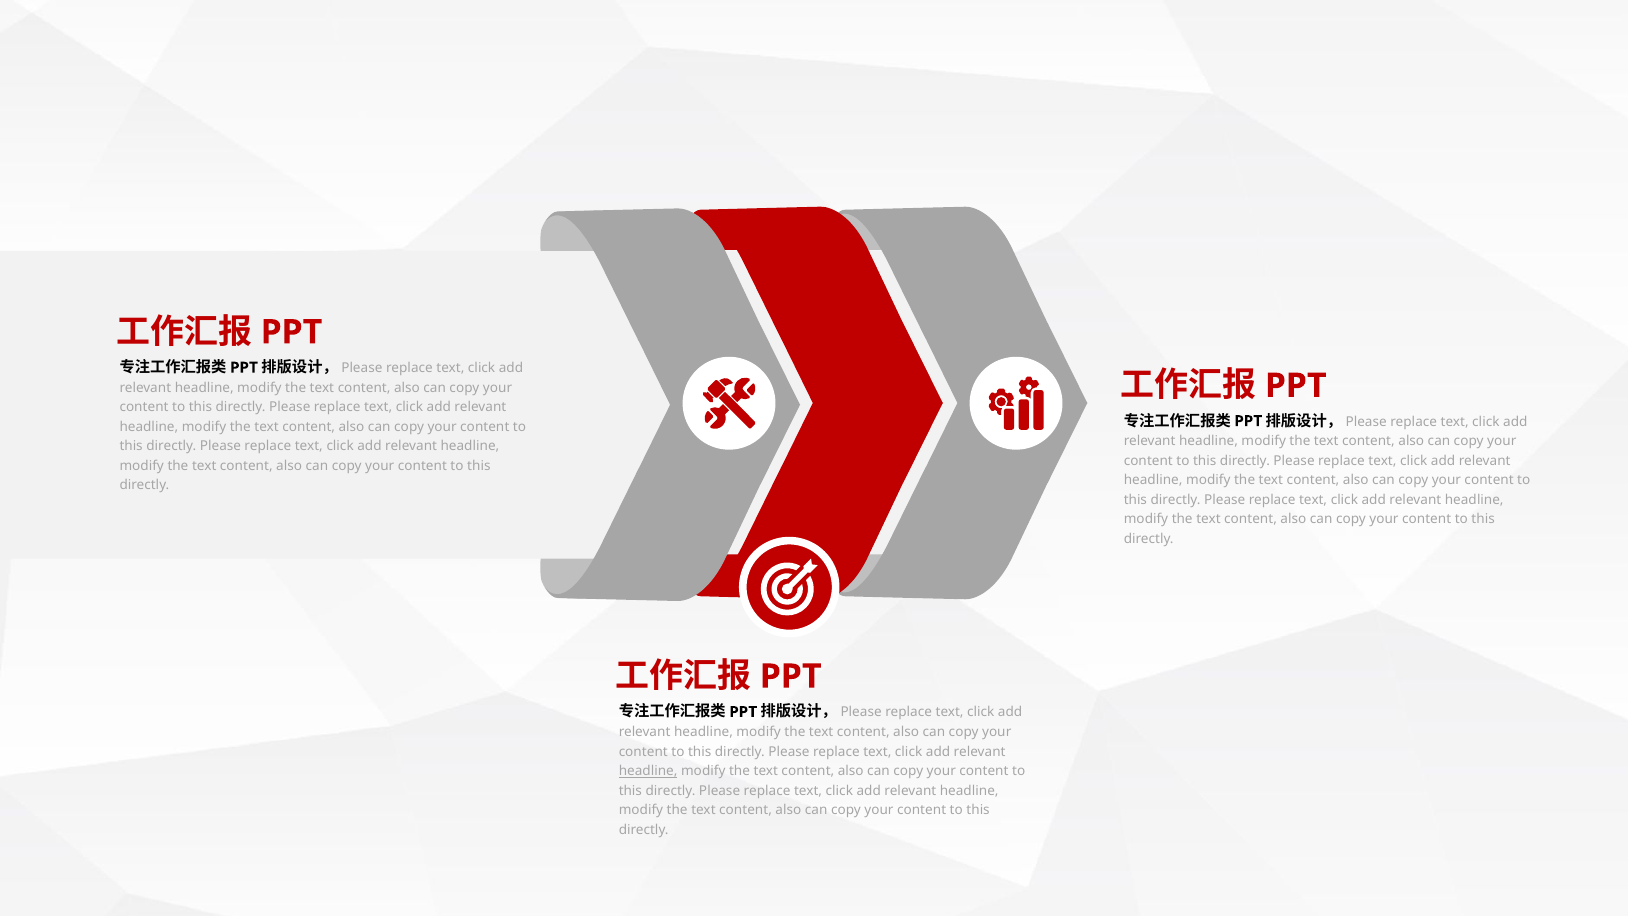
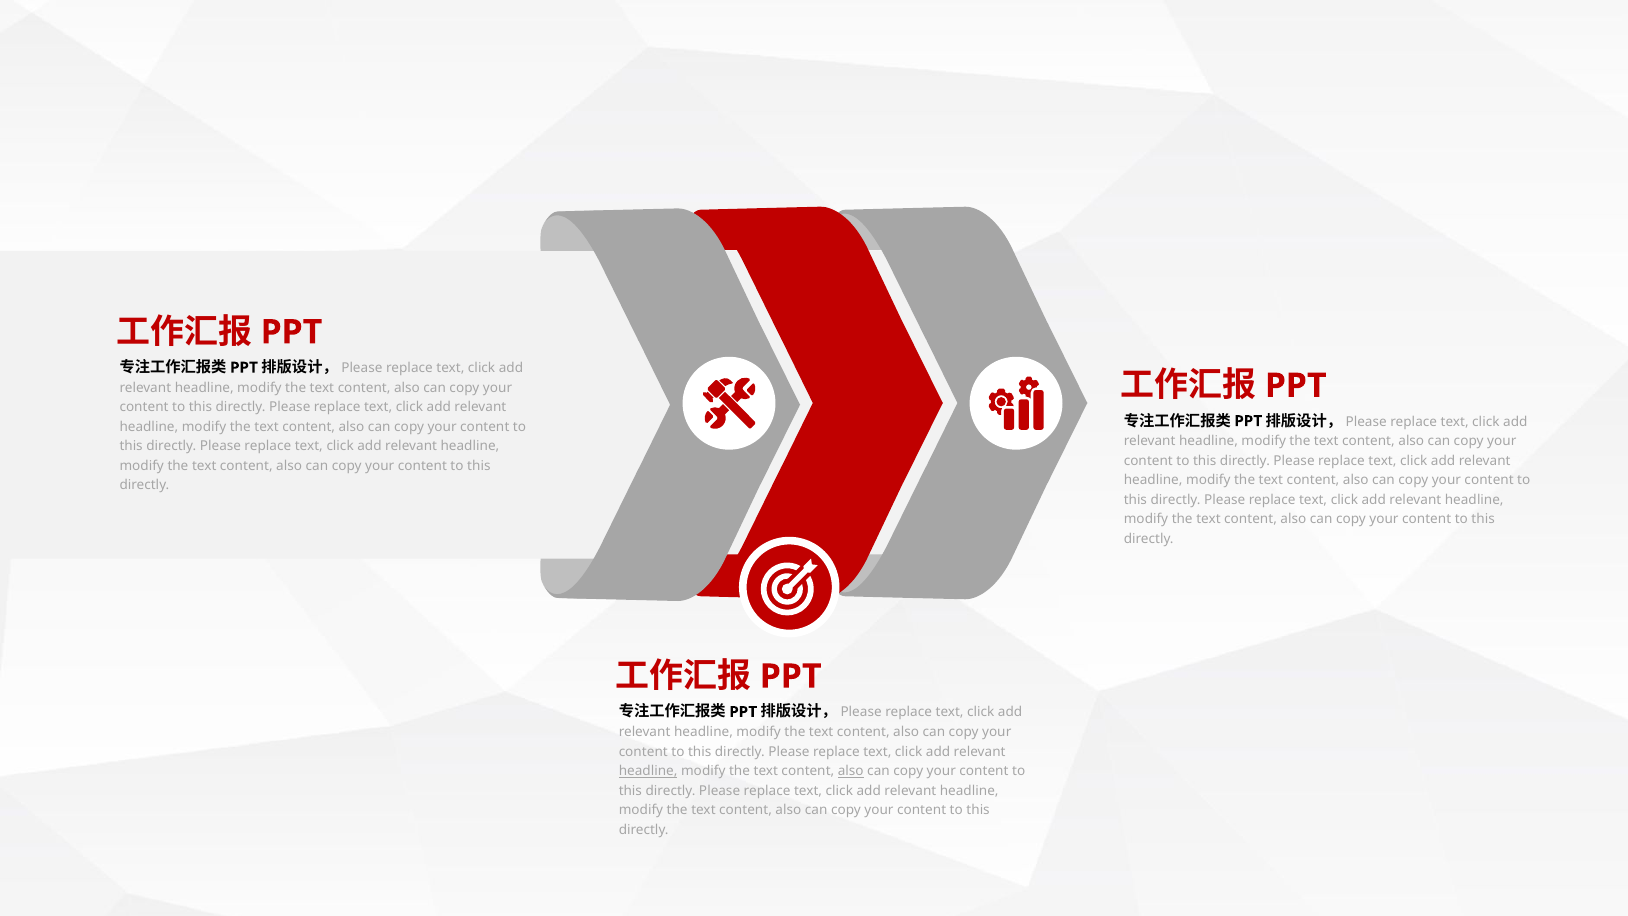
also underline: none -> present (851, 771)
